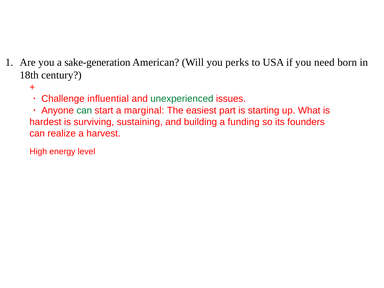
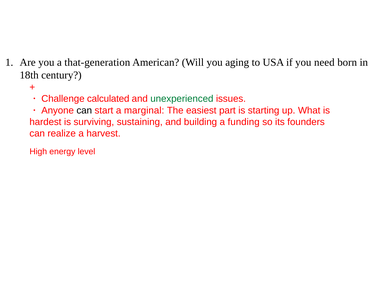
sake-generation: sake-generation -> that-generation (97, 62)
perks: perks -> aging (237, 62)
influential: influential -> calculated (108, 99)
can colour: green -> black (84, 110)
